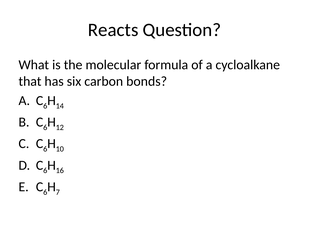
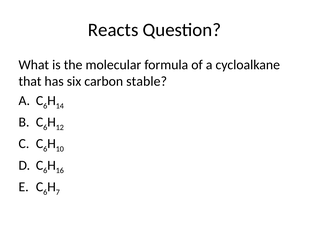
bonds: bonds -> stable (147, 81)
